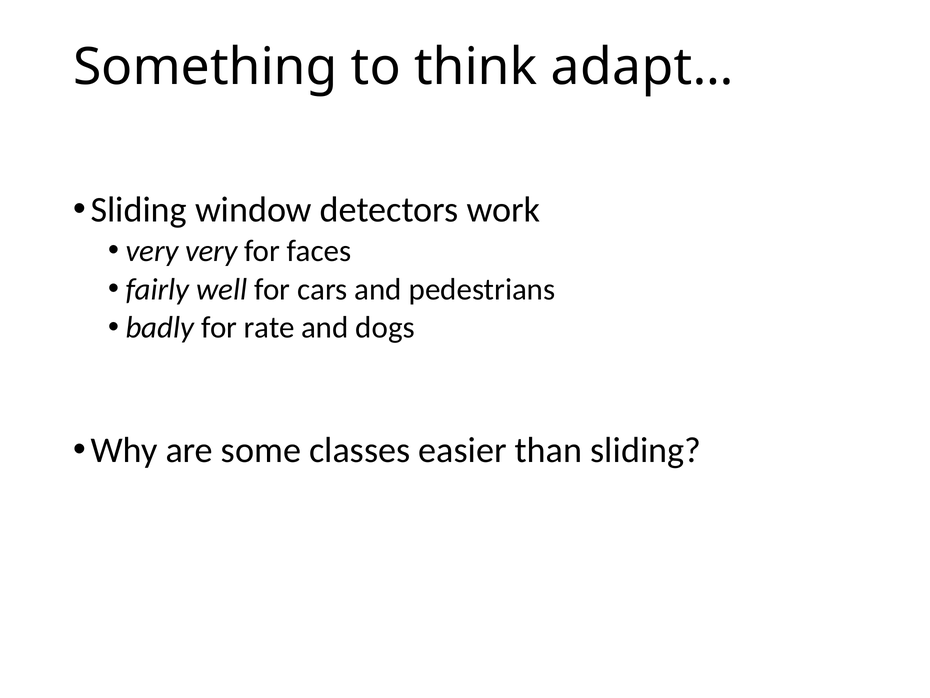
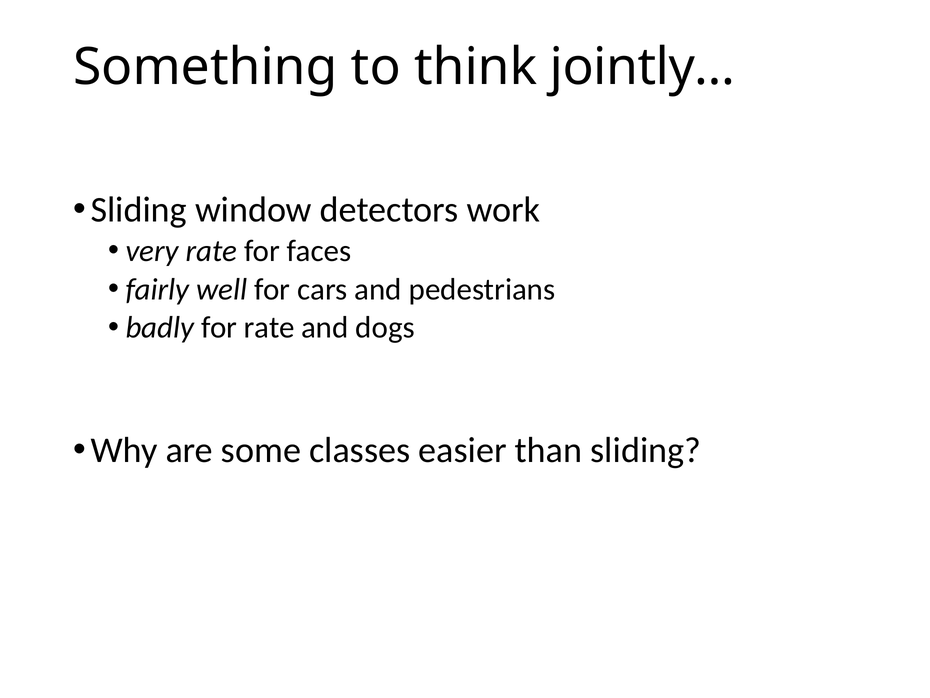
adapt…: adapt… -> jointly… (643, 67)
very very: very -> rate (211, 251)
